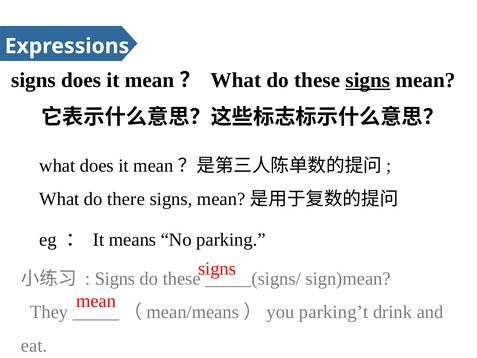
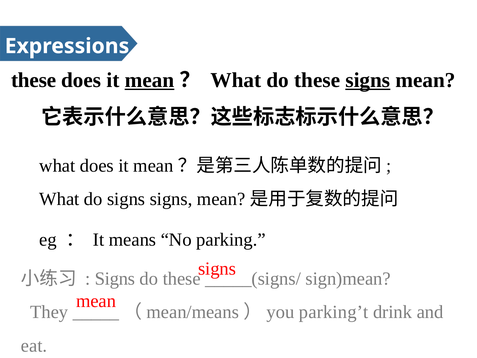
signs: signs -> these (34, 80)
mean underline: none -> present (149, 80)
do there: there -> signs (126, 199)
